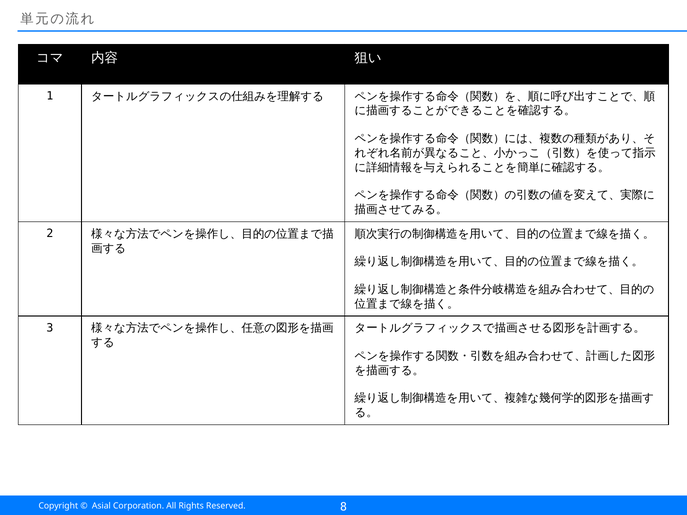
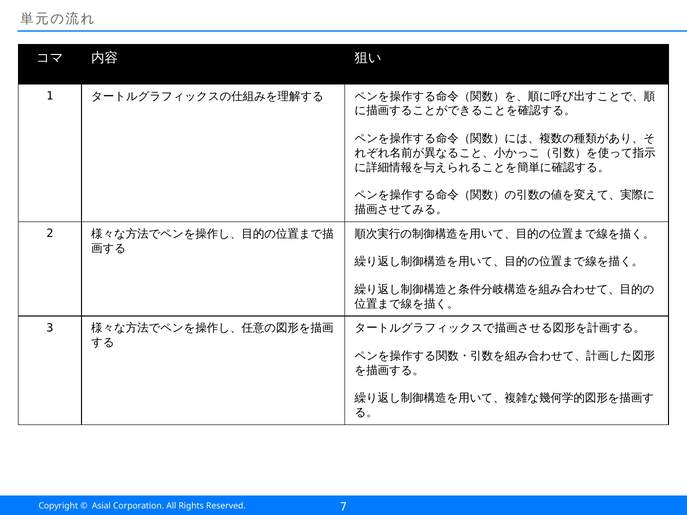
8: 8 -> 7 (344, 507)
